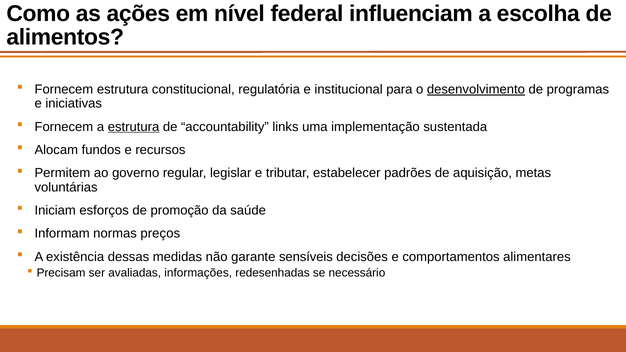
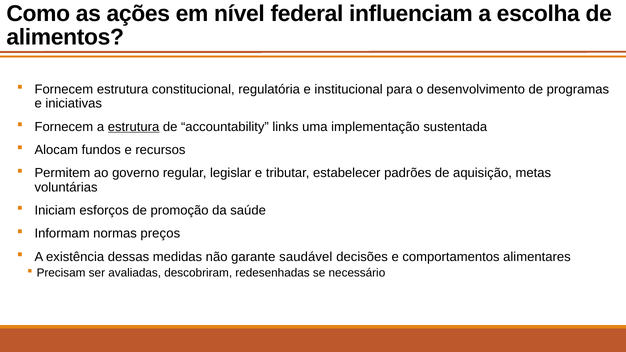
desenvolvimento underline: present -> none (476, 89)
sensíveis: sensíveis -> saudável (306, 257)
informações: informações -> descobriram (198, 273)
